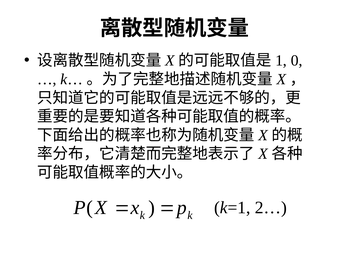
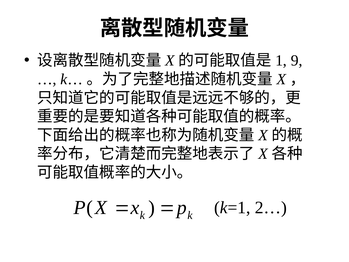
0: 0 -> 9 (297, 61)
